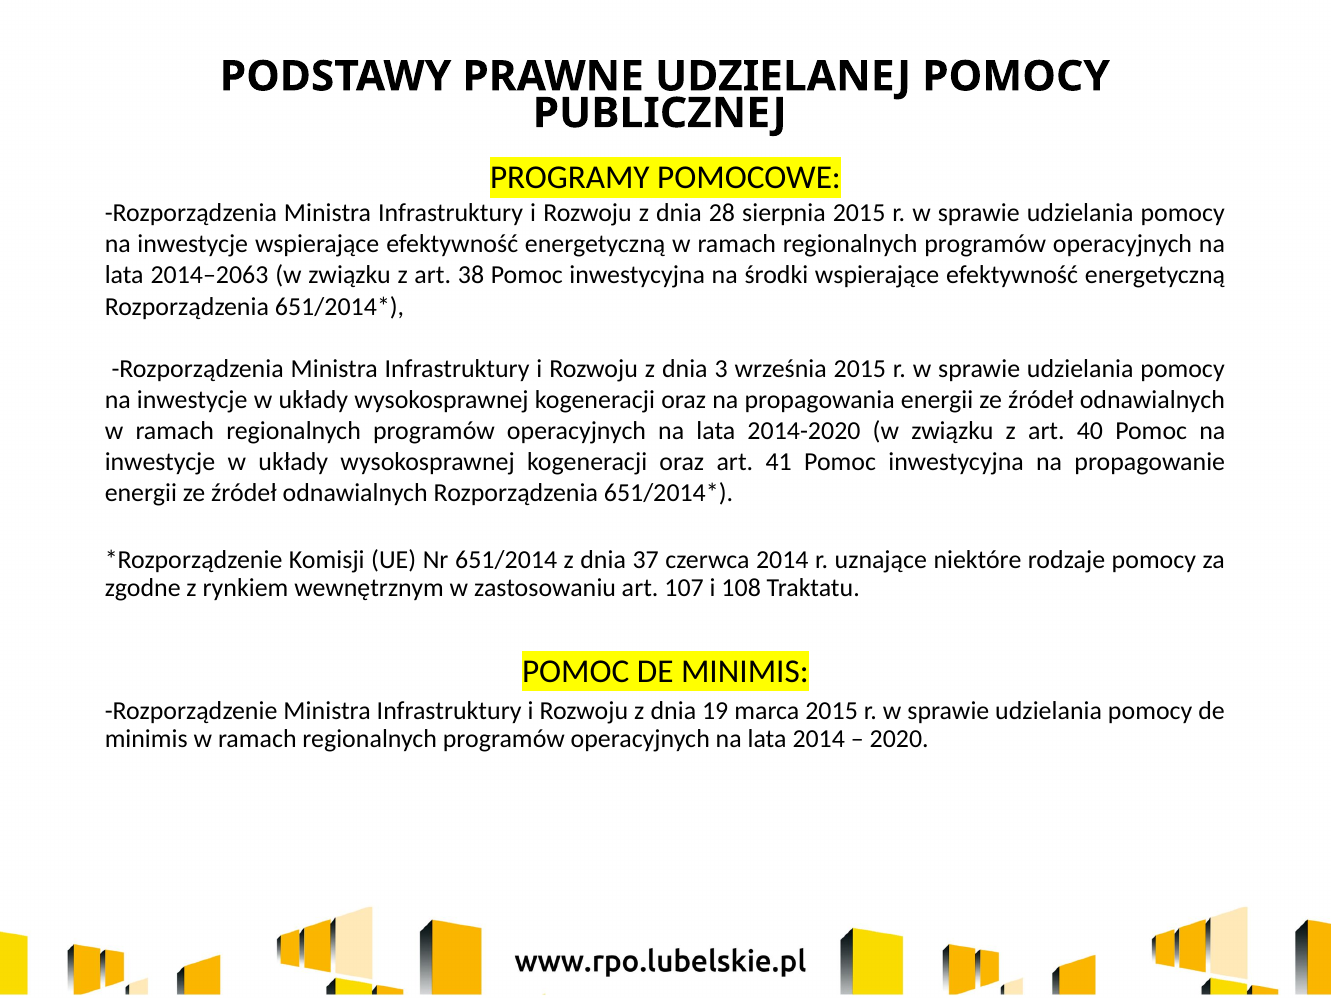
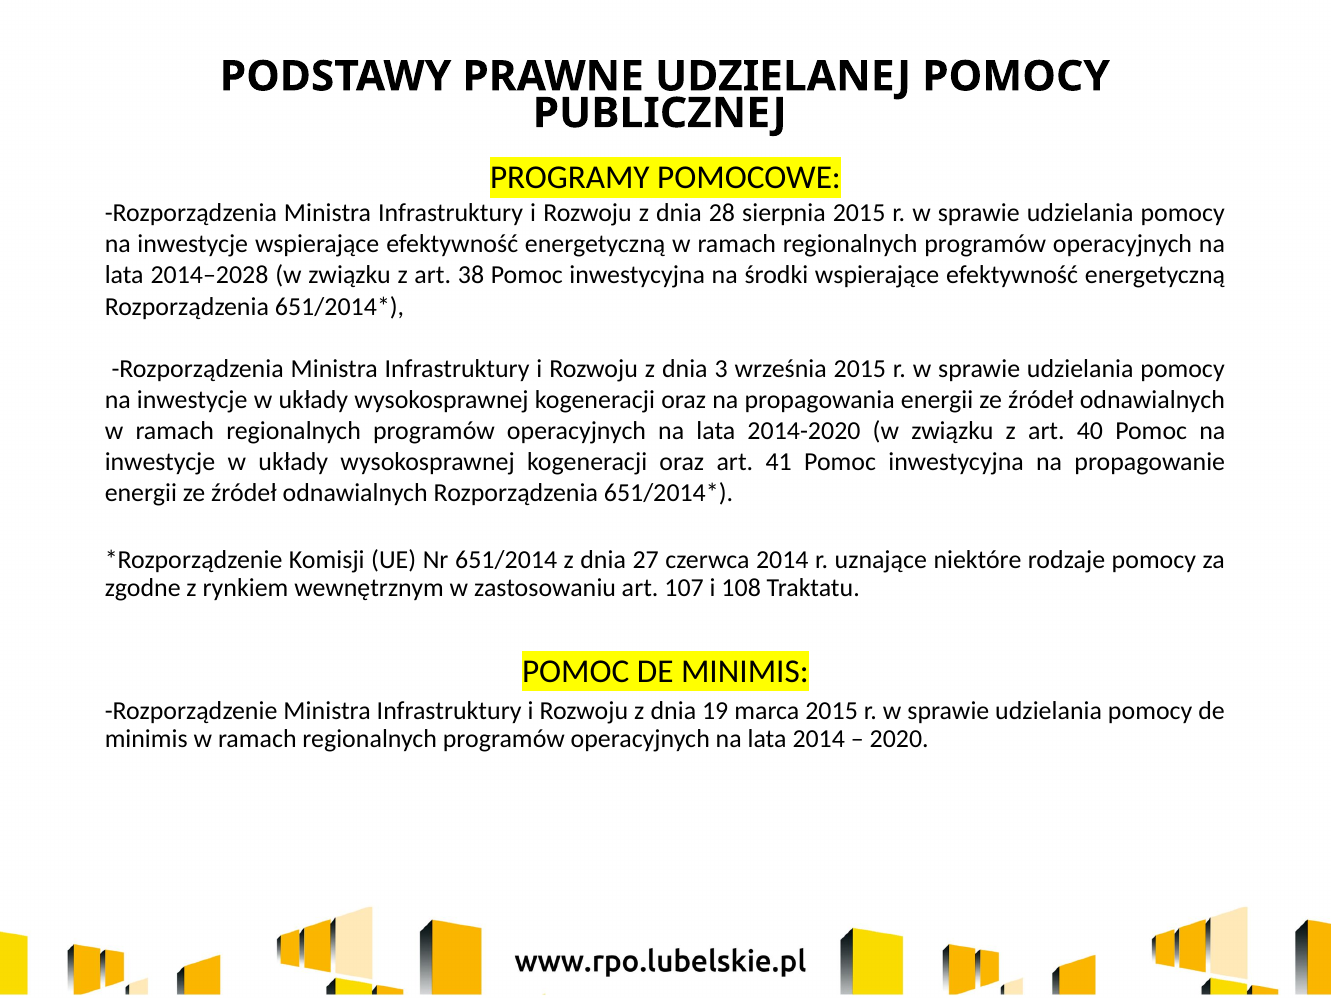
2014–2063: 2014–2063 -> 2014–2028 (209, 275)
37: 37 -> 27 (646, 560)
